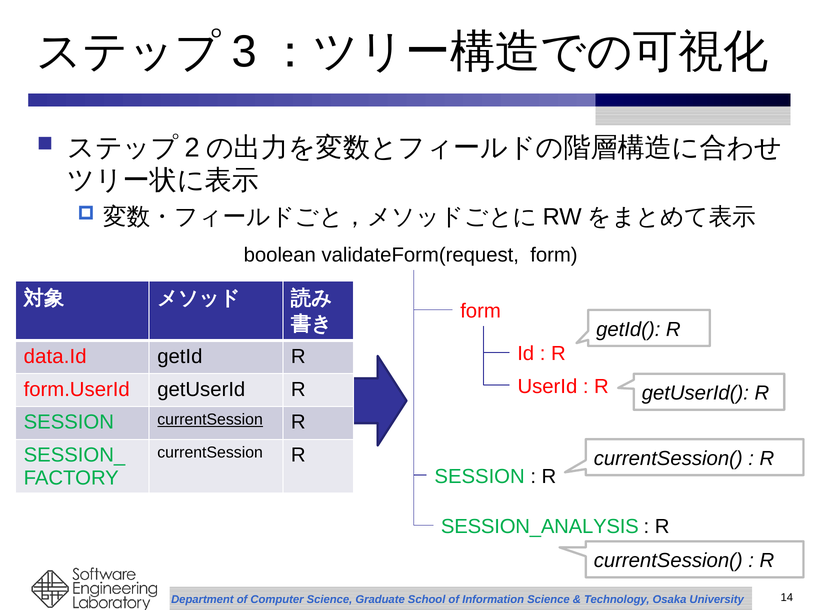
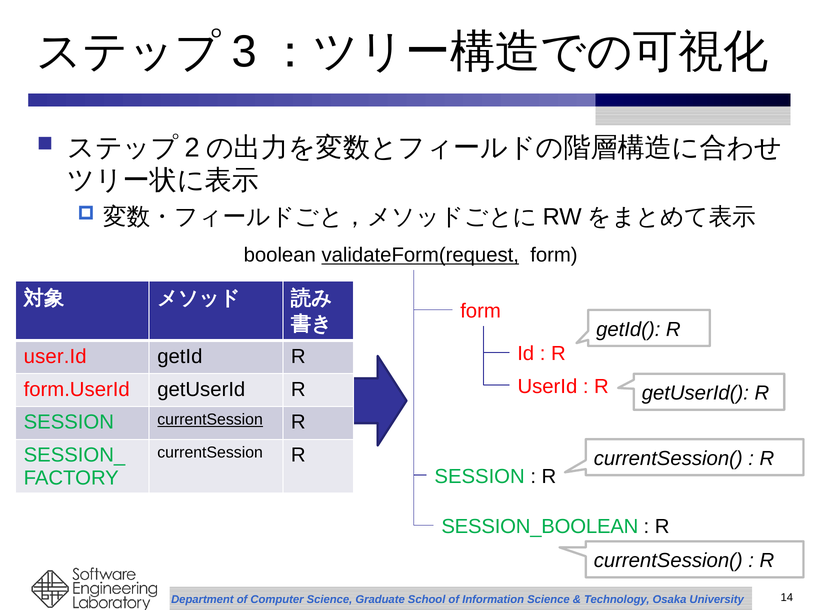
validateForm(request underline: none -> present (420, 255)
data.Id: data.Id -> user.Id (55, 356)
SESSION_ANALYSIS: SESSION_ANALYSIS -> SESSION_BOOLEAN (540, 527)
